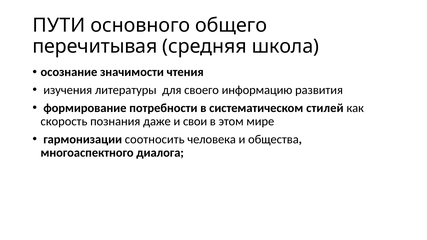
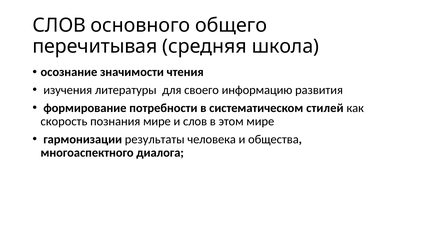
ПУТИ: ПУТИ -> СЛОВ (59, 25)
познания даже: даже -> мире (157, 121)
и свои: свои -> слов (195, 121)
соотносить: соотносить -> результаты (155, 139)
